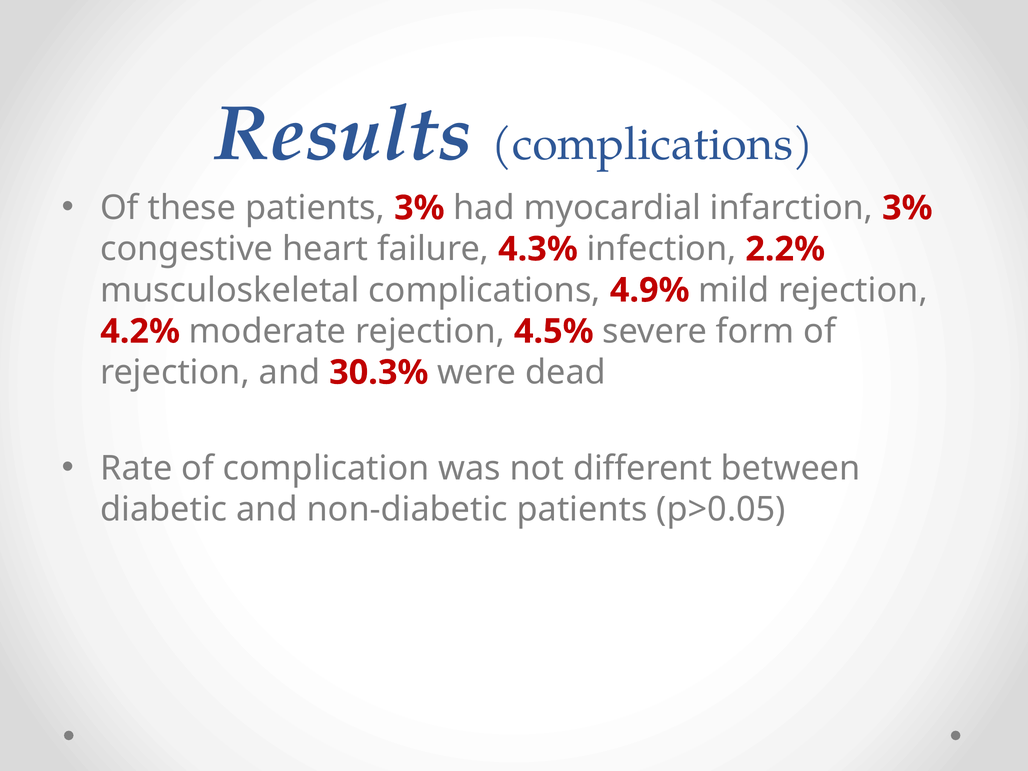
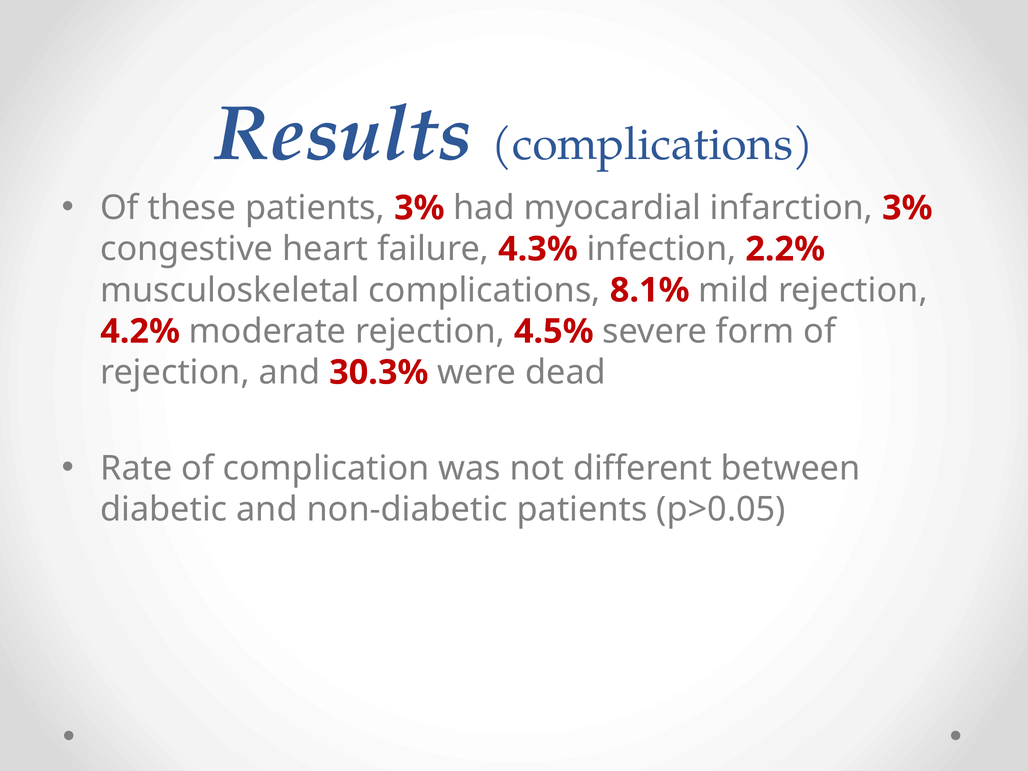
4.9%: 4.9% -> 8.1% (650, 290)
